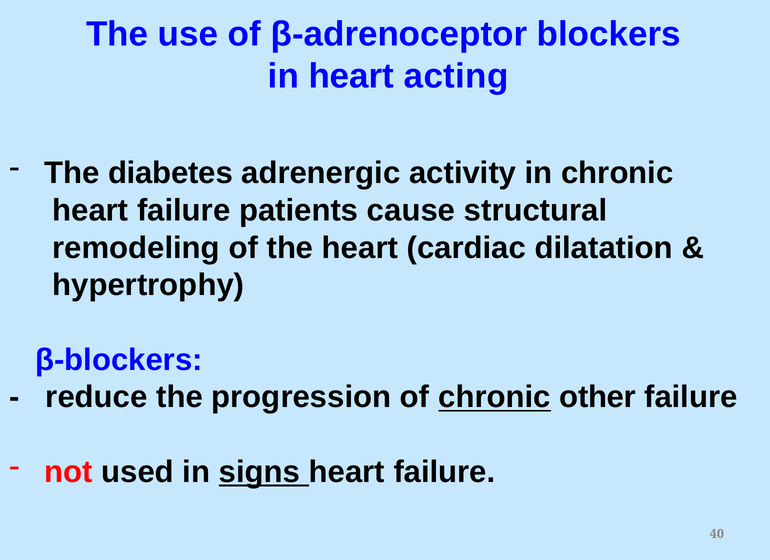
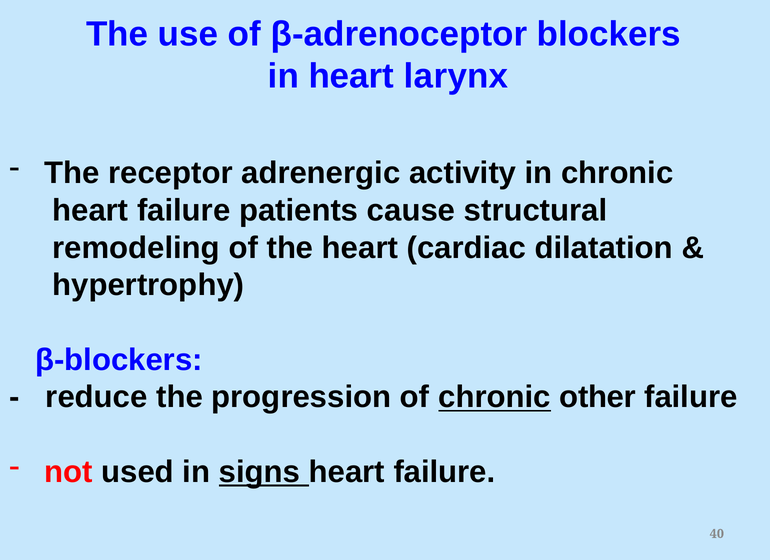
acting: acting -> larynx (456, 76)
diabetes: diabetes -> receptor (170, 173)
